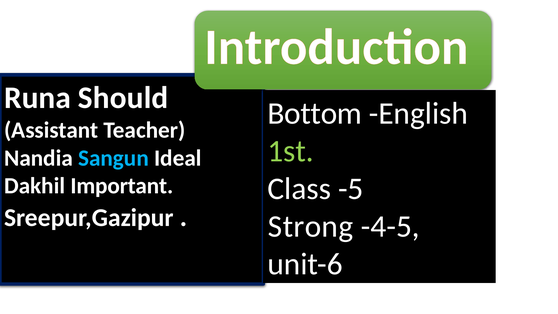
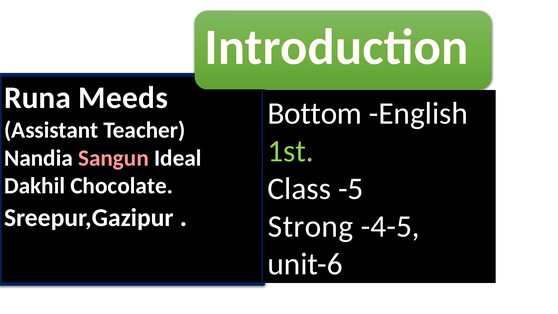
Should: Should -> Meeds (123, 98)
Sangun colour: light blue -> pink (113, 158)
Important: Important -> Chocolate (122, 186)
